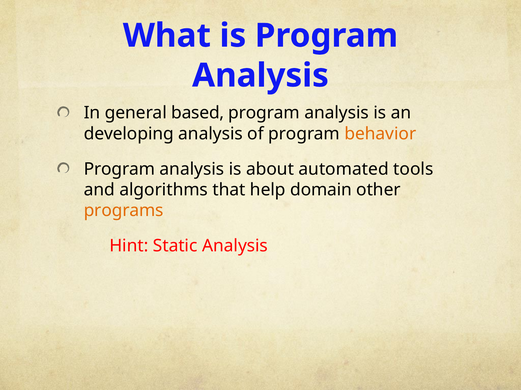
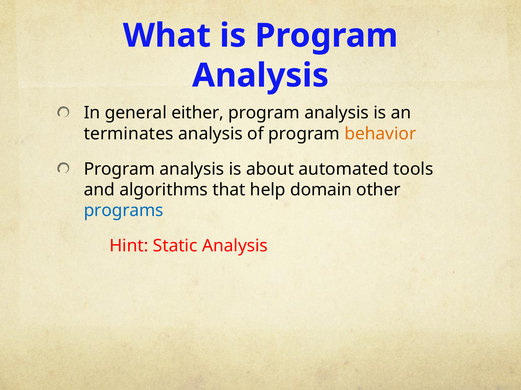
based: based -> either (198, 113)
developing: developing -> terminates (129, 134)
programs colour: orange -> blue (124, 211)
